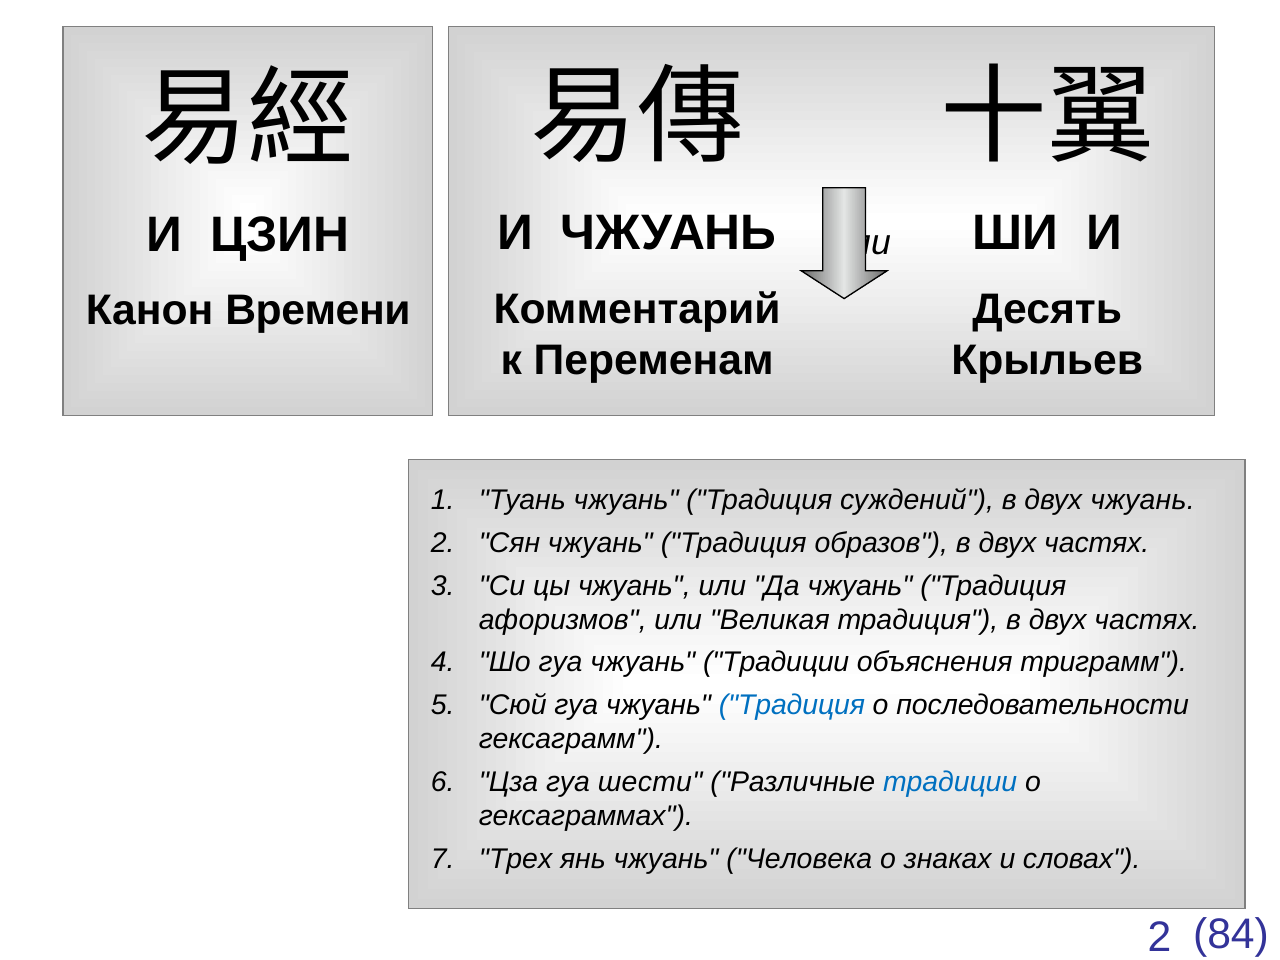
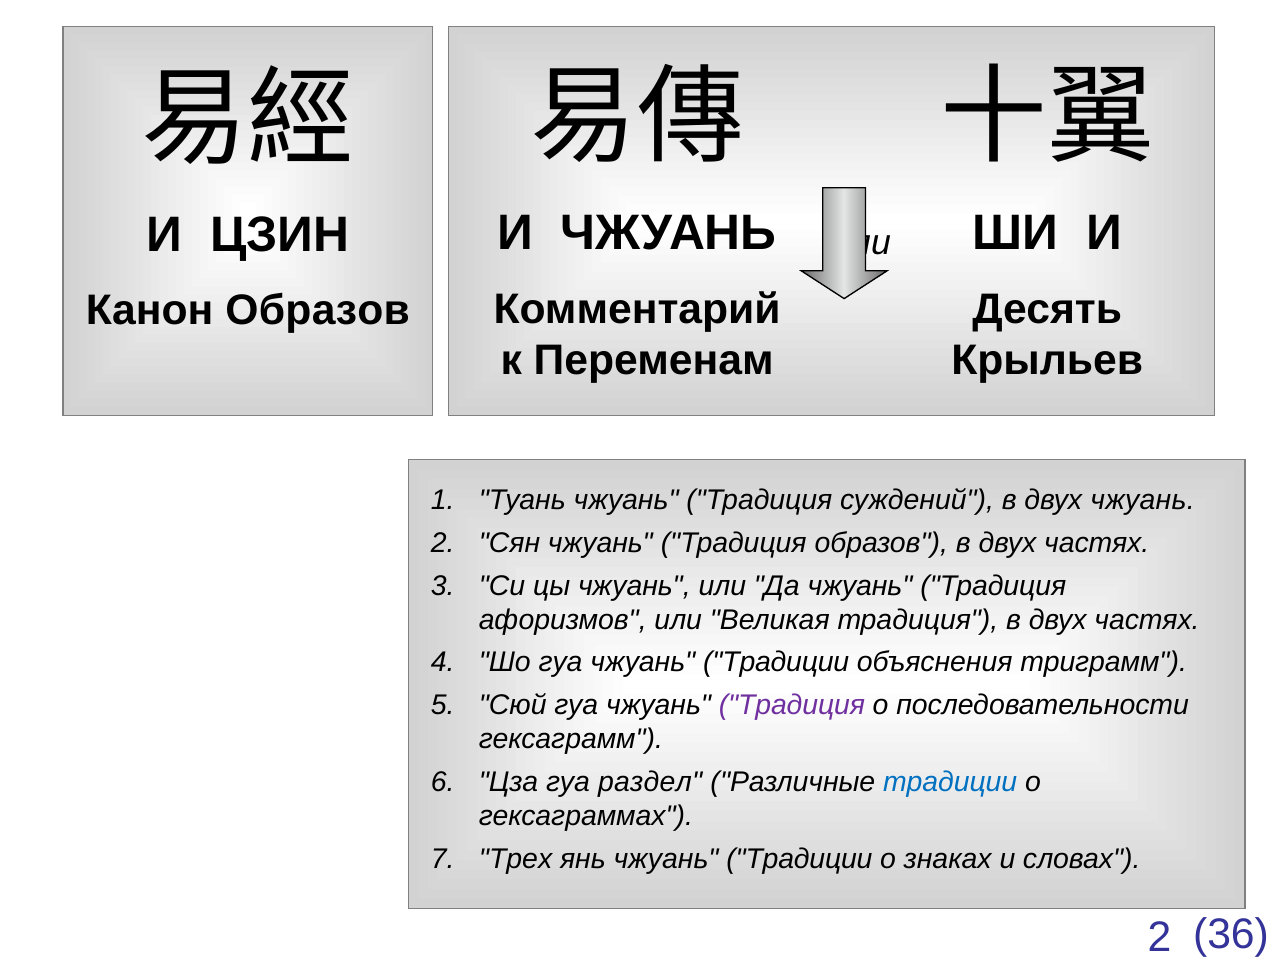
Канон Времени: Времени -> Образов (318, 311)
Традиция colour: blue -> purple (792, 705)
шести: шести -> раздел (650, 782)
янь чжуань Человека: Человека -> Традиции (799, 859)
84: 84 -> 36 (1231, 935)
